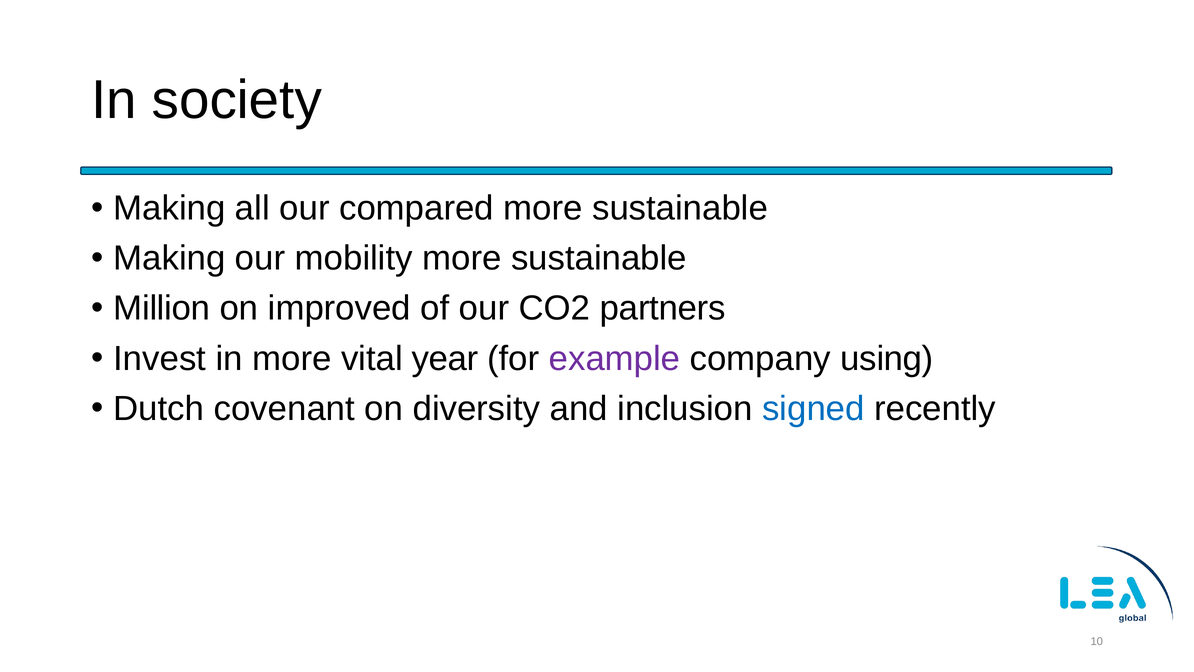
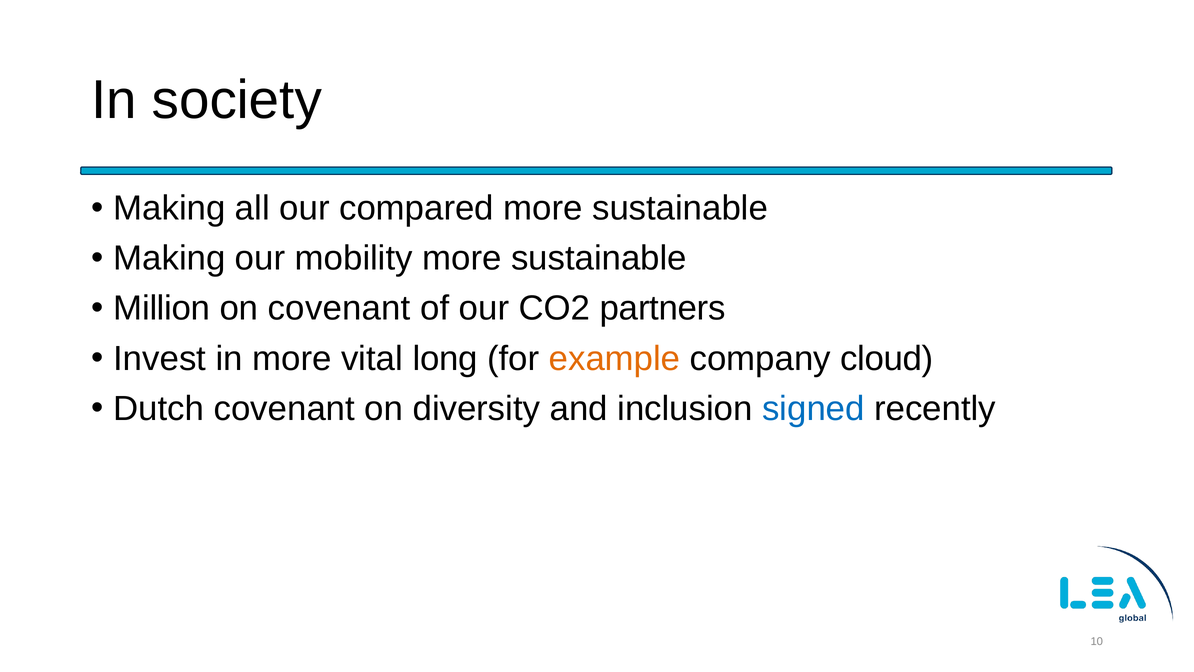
on improved: improved -> covenant (339, 308)
year: year -> long (445, 358)
example colour: purple -> orange (615, 358)
using: using -> cloud (887, 358)
